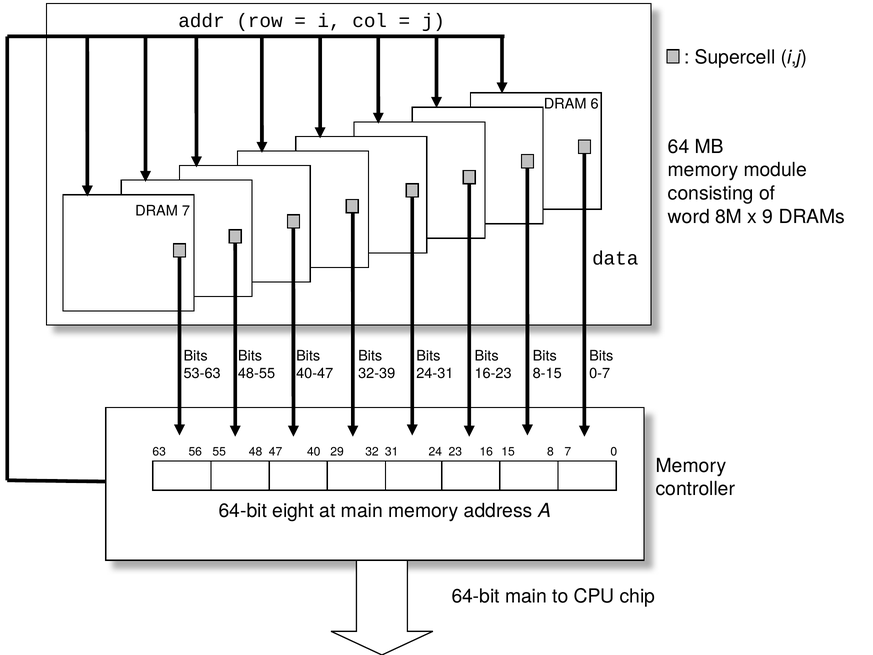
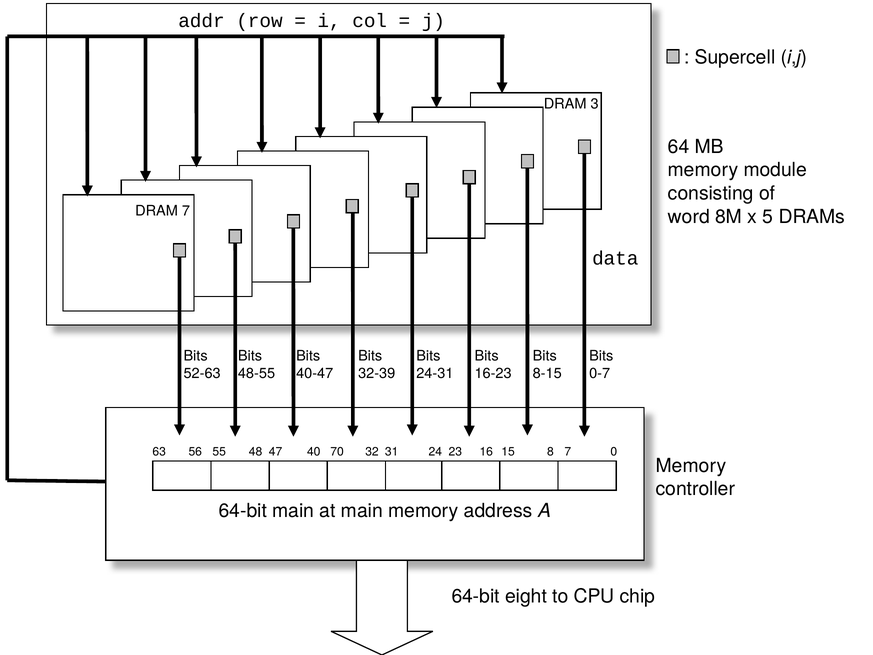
6: 6 -> 3 (595, 104)
9: 9 -> 5 (768, 217)
53-63: 53-63 -> 52-63 (202, 373)
29: 29 -> 70 (337, 452)
64-bit eight: eight -> main (293, 511)
64-bit main: main -> eight (526, 596)
